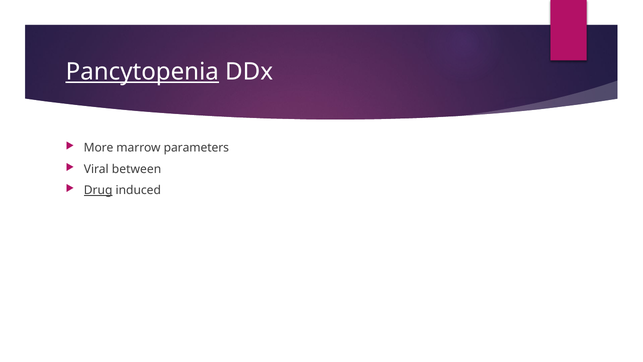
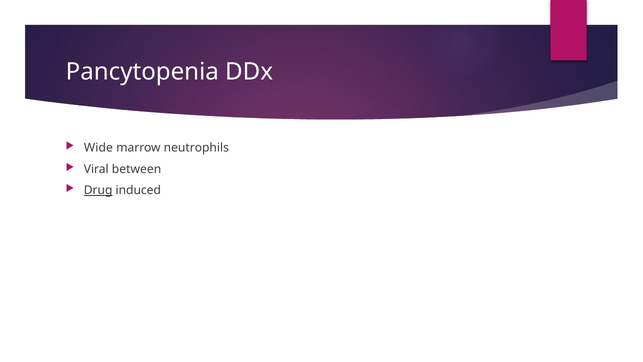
Pancytopenia underline: present -> none (142, 72)
More: More -> Wide (98, 148)
parameters: parameters -> neutrophils (196, 148)
